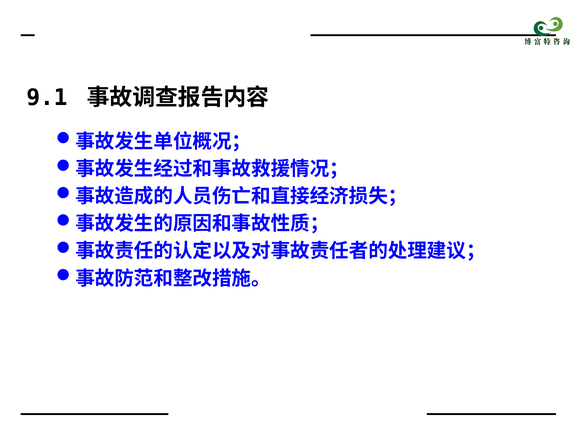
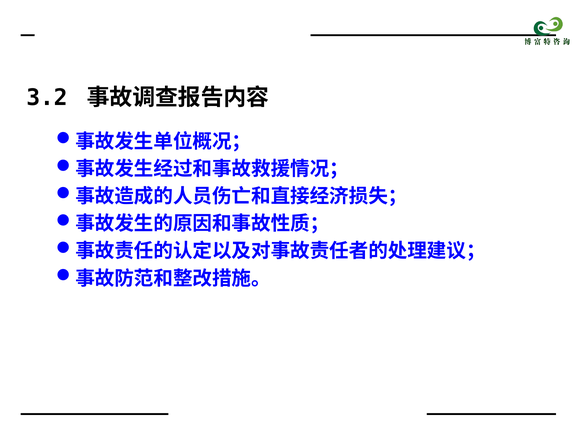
9.1: 9.1 -> 3.2 (47, 98)
